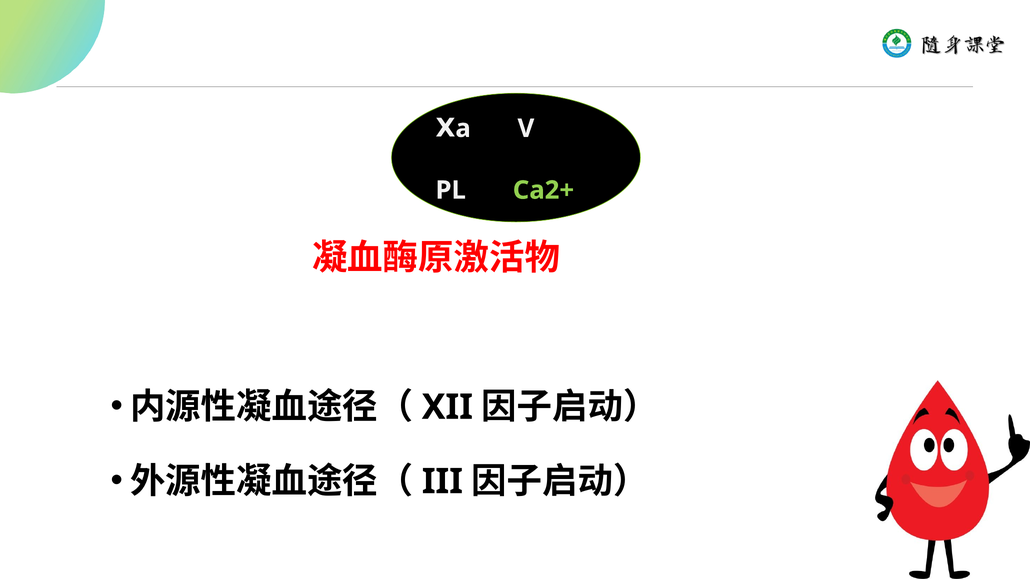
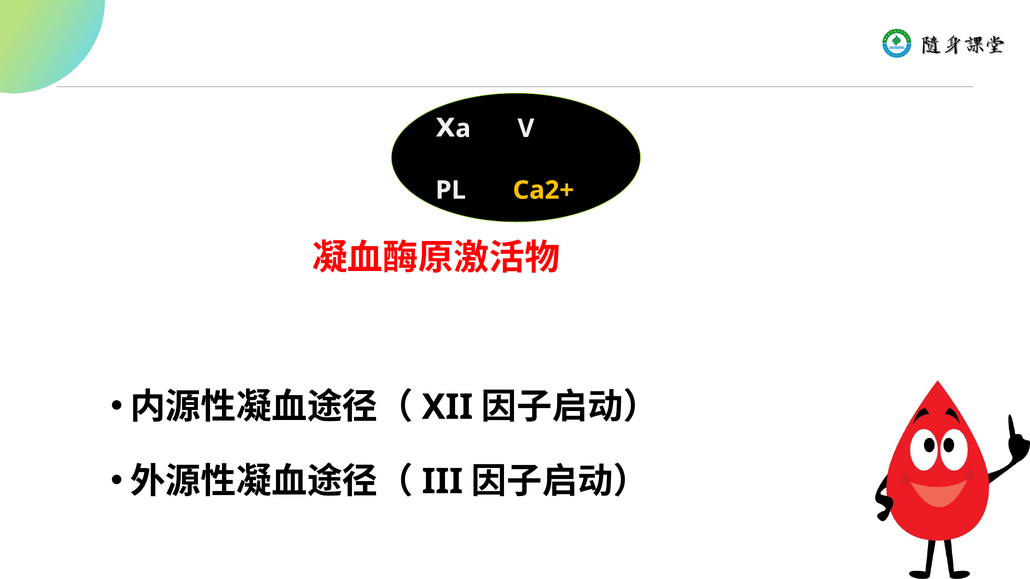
Ca2+ colour: light green -> yellow (543, 190)
